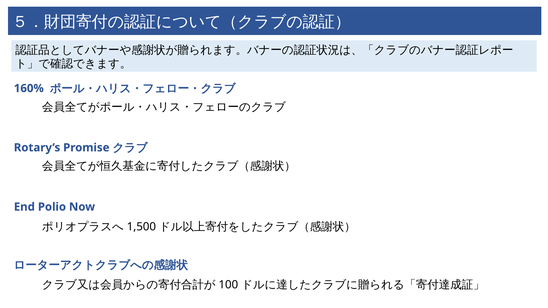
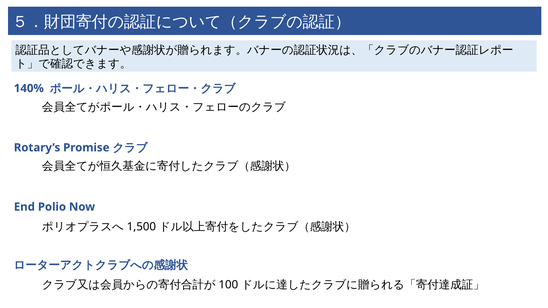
160%: 160% -> 140% (29, 88)
